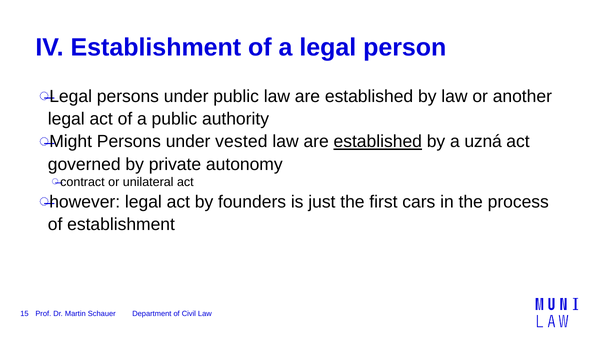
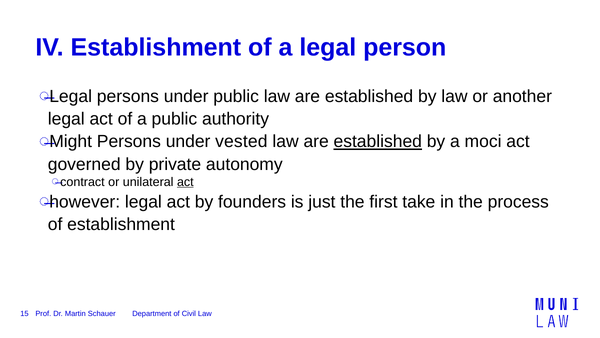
uzná: uzná -> moci (483, 141)
act underline: none -> present (185, 182)
cars: cars -> take (419, 201)
